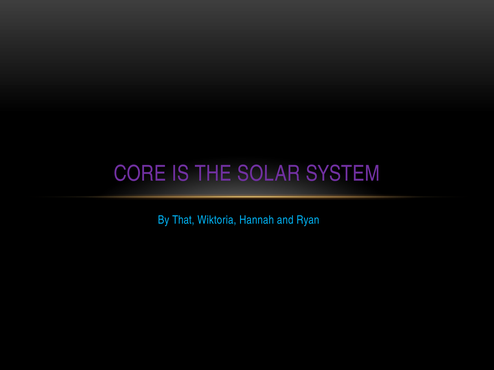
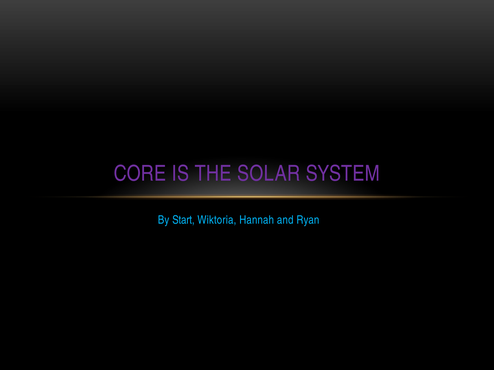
That: That -> Start (183, 220)
